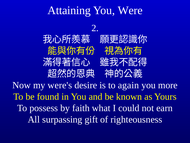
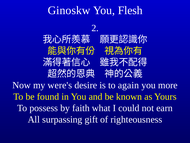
Attaining: Attaining -> Ginoskw (69, 10)
Were: Were -> Flesh (130, 10)
